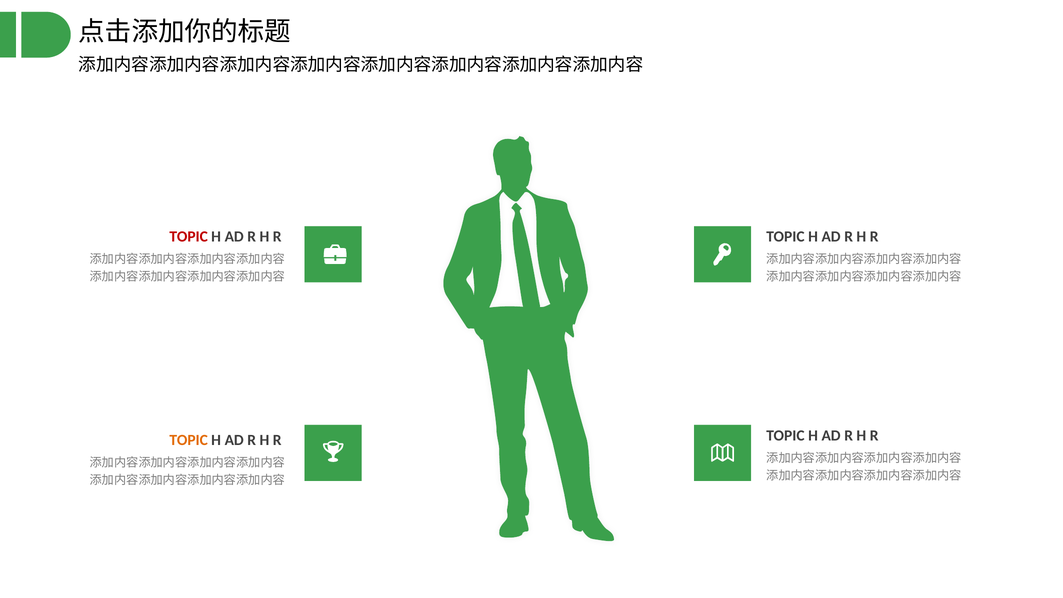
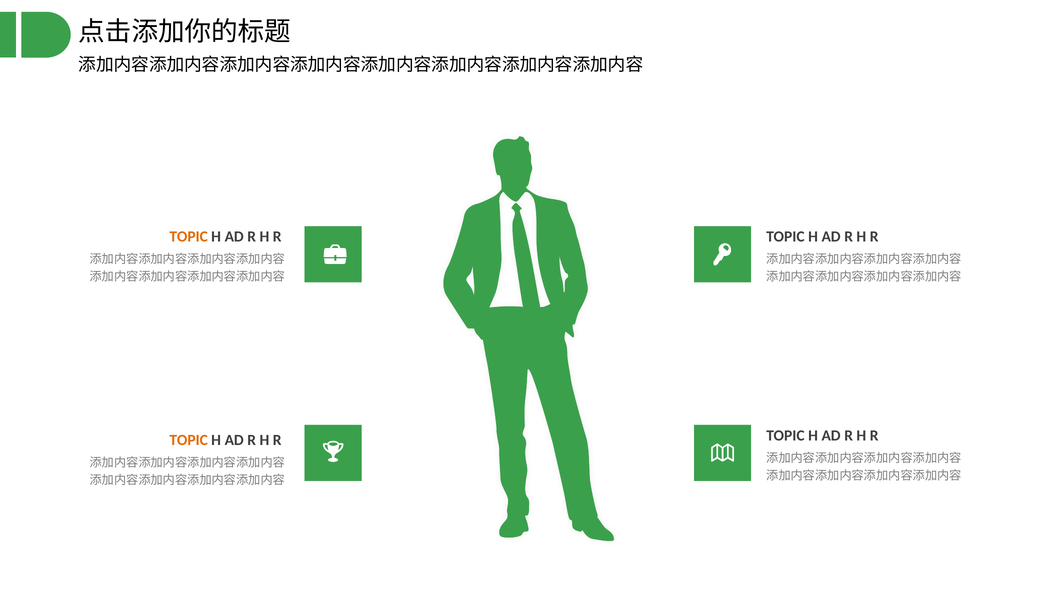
TOPIC colour: red -> orange (189, 236)
